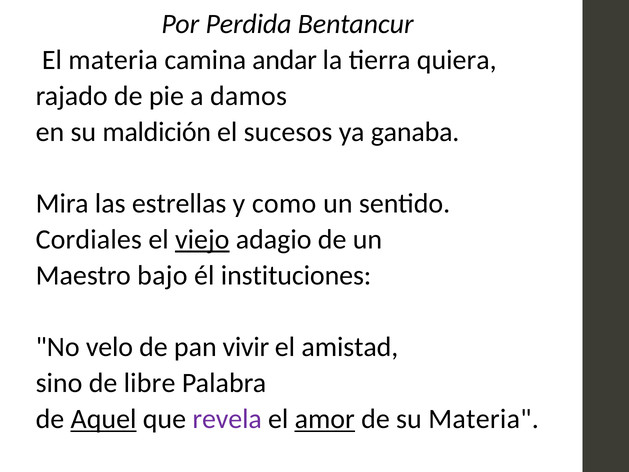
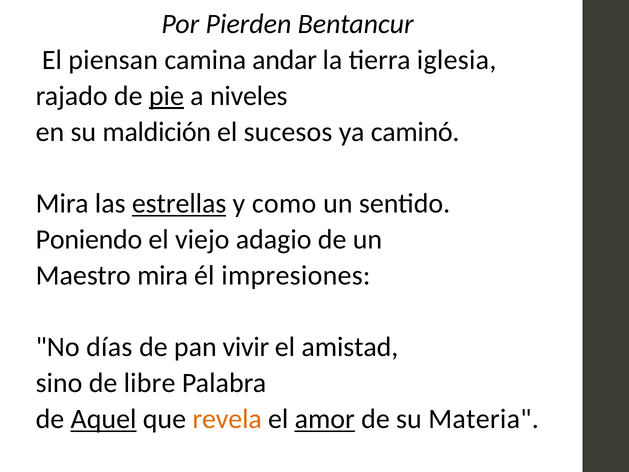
Perdida: Perdida -> Pierden (248, 24)
El materia: materia -> piensan (113, 60)
quiera: quiera -> iglesia (457, 60)
pie underline: none -> present (166, 96)
damos: damos -> niveles (249, 96)
ganaba: ganaba -> caminó (415, 132)
estrellas underline: none -> present (179, 204)
Cordiales: Cordiales -> Poniendo (89, 239)
viejo underline: present -> none (202, 239)
Maestro bajo: bajo -> mira (163, 275)
instituciones: instituciones -> impresiones (296, 275)
velo: velo -> días (109, 347)
revela colour: purple -> orange (227, 419)
